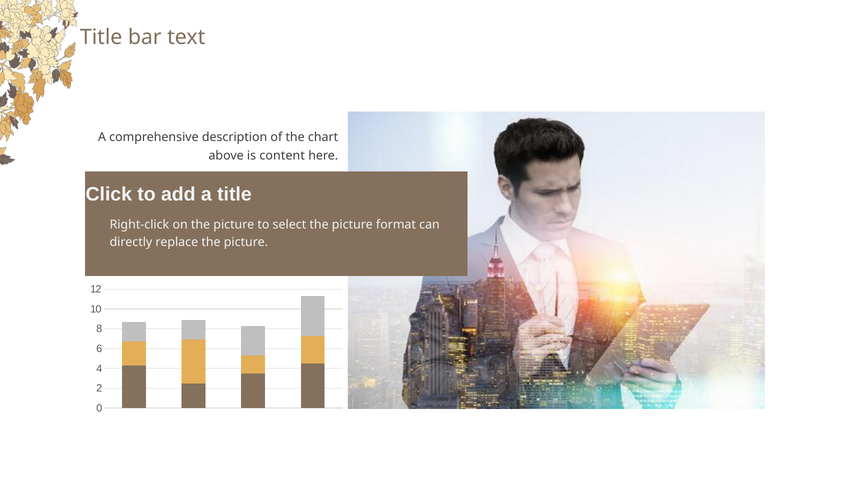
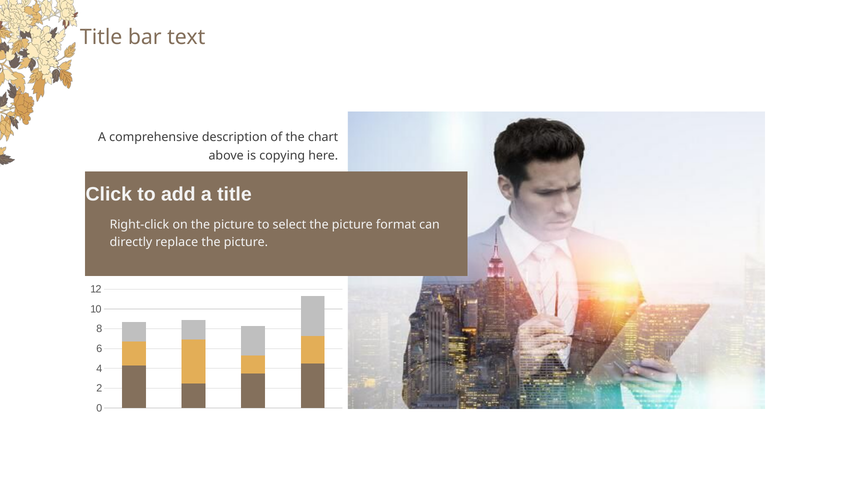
content: content -> copying (282, 156)
